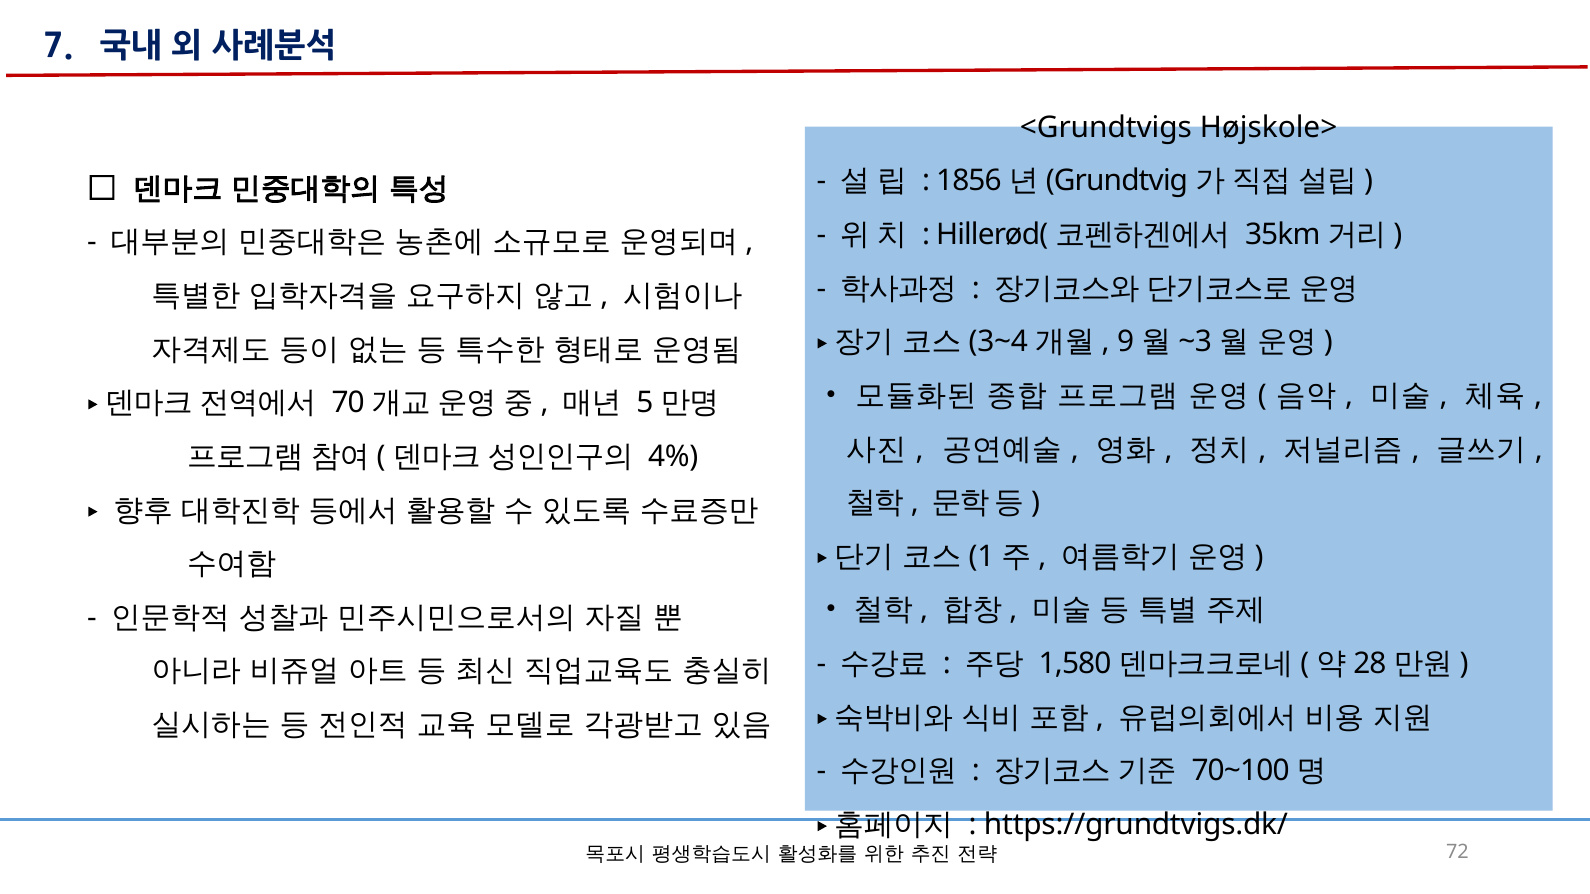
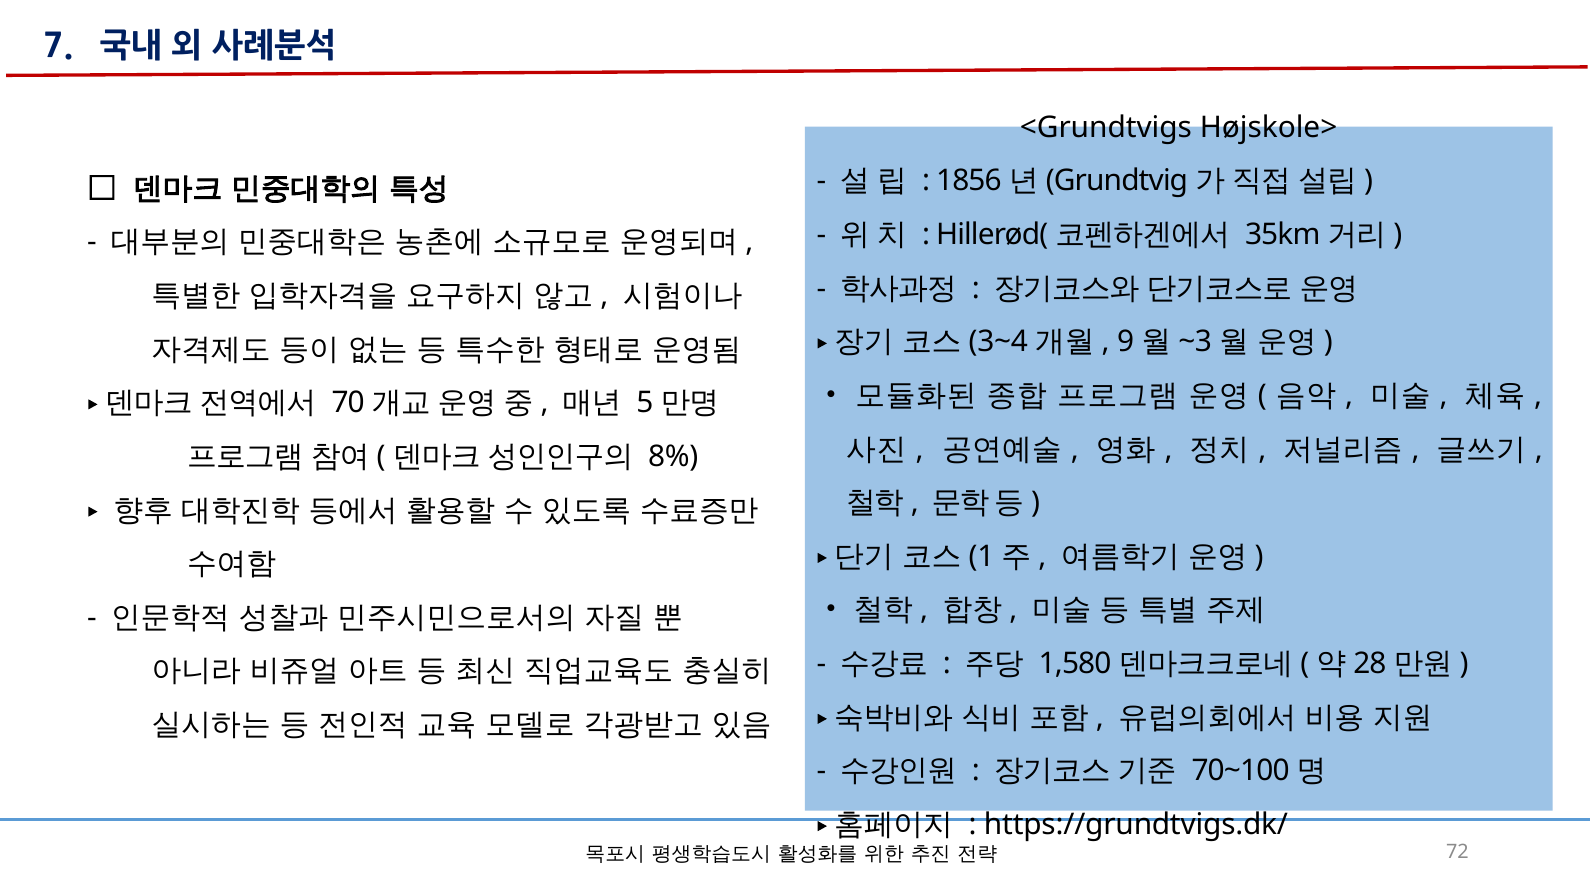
4%: 4% -> 8% (673, 457)
